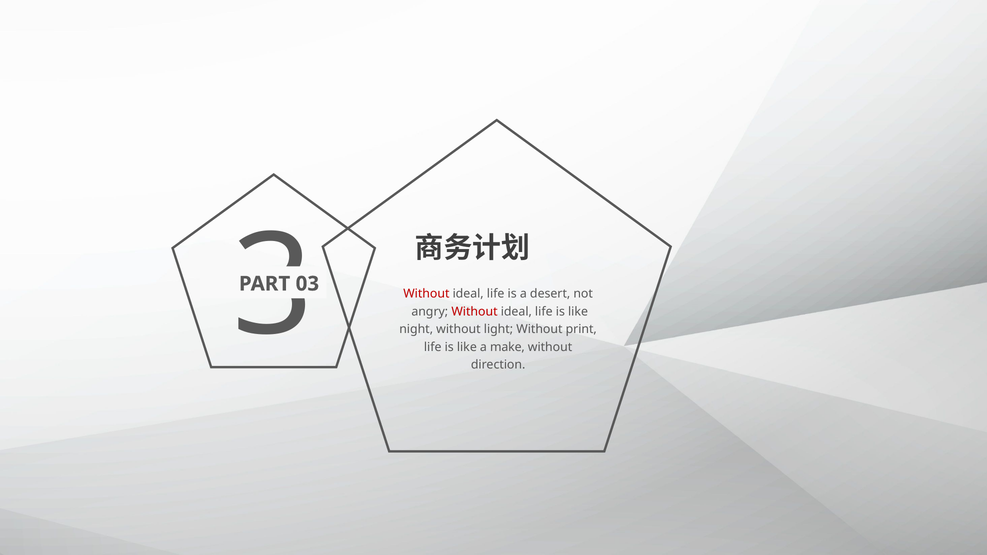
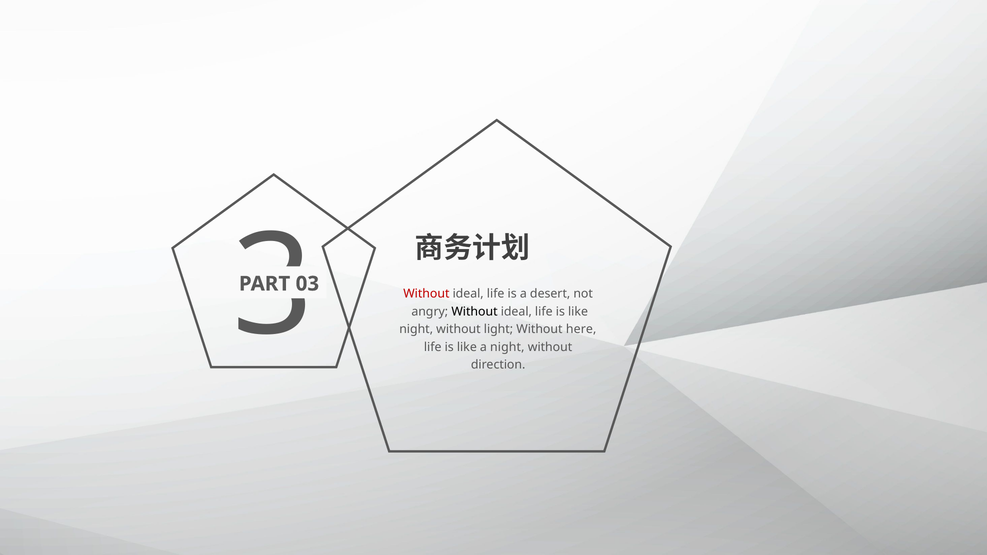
Without colour: red -> black (474, 312)
print: print -> here (581, 329)
a make: make -> night (507, 347)
